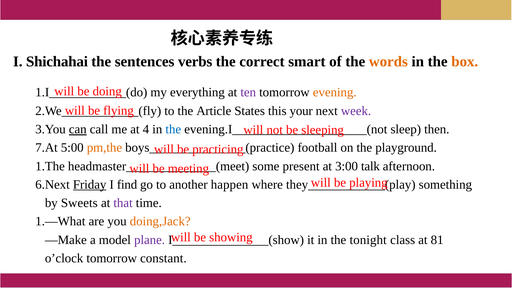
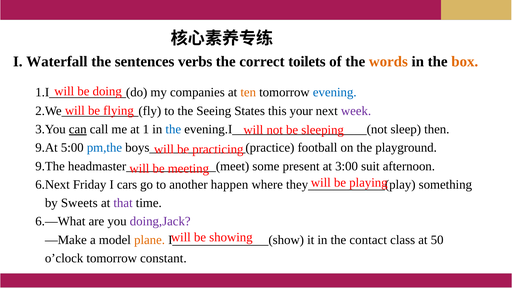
Shichahai: Shichahai -> Waterfall (57, 61)
smart: smart -> toilets (307, 61)
everything: everything -> companies (197, 92)
ten colour: purple -> orange (248, 92)
evening colour: orange -> blue (335, 92)
Article: Article -> Seeing (214, 111)
4: 4 -> 1 (146, 129)
7.At: 7.At -> 9.At (47, 148)
pm,the colour: orange -> blue (104, 148)
1.The: 1.The -> 9.The (50, 166)
talk: talk -> suit (370, 166)
Friday underline: present -> none (90, 185)
find: find -> cars (127, 185)
1.—What: 1.—What -> 6.—What (60, 221)
doing,Jack colour: orange -> purple (160, 221)
plane colour: purple -> orange (150, 240)
tonight: tonight -> contact (368, 240)
81: 81 -> 50 (437, 240)
